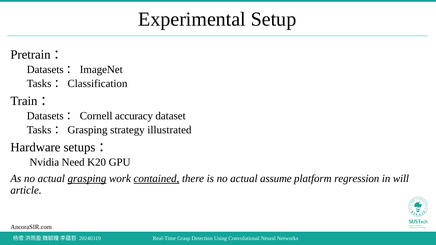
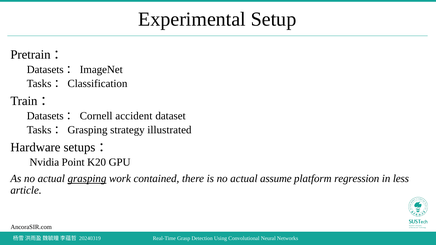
accuracy: accuracy -> accident (134, 116)
Need: Need -> Point (73, 162)
contained underline: present -> none (156, 179)
will: will -> less (401, 179)
